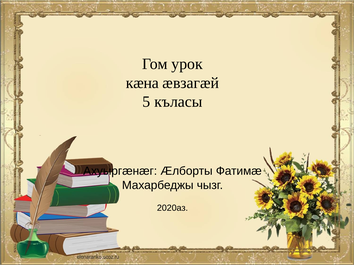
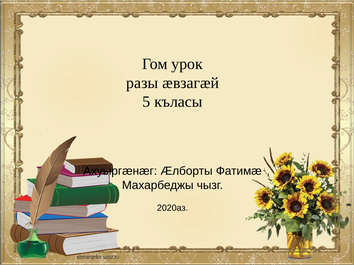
кæна: кæна -> разы (142, 83)
